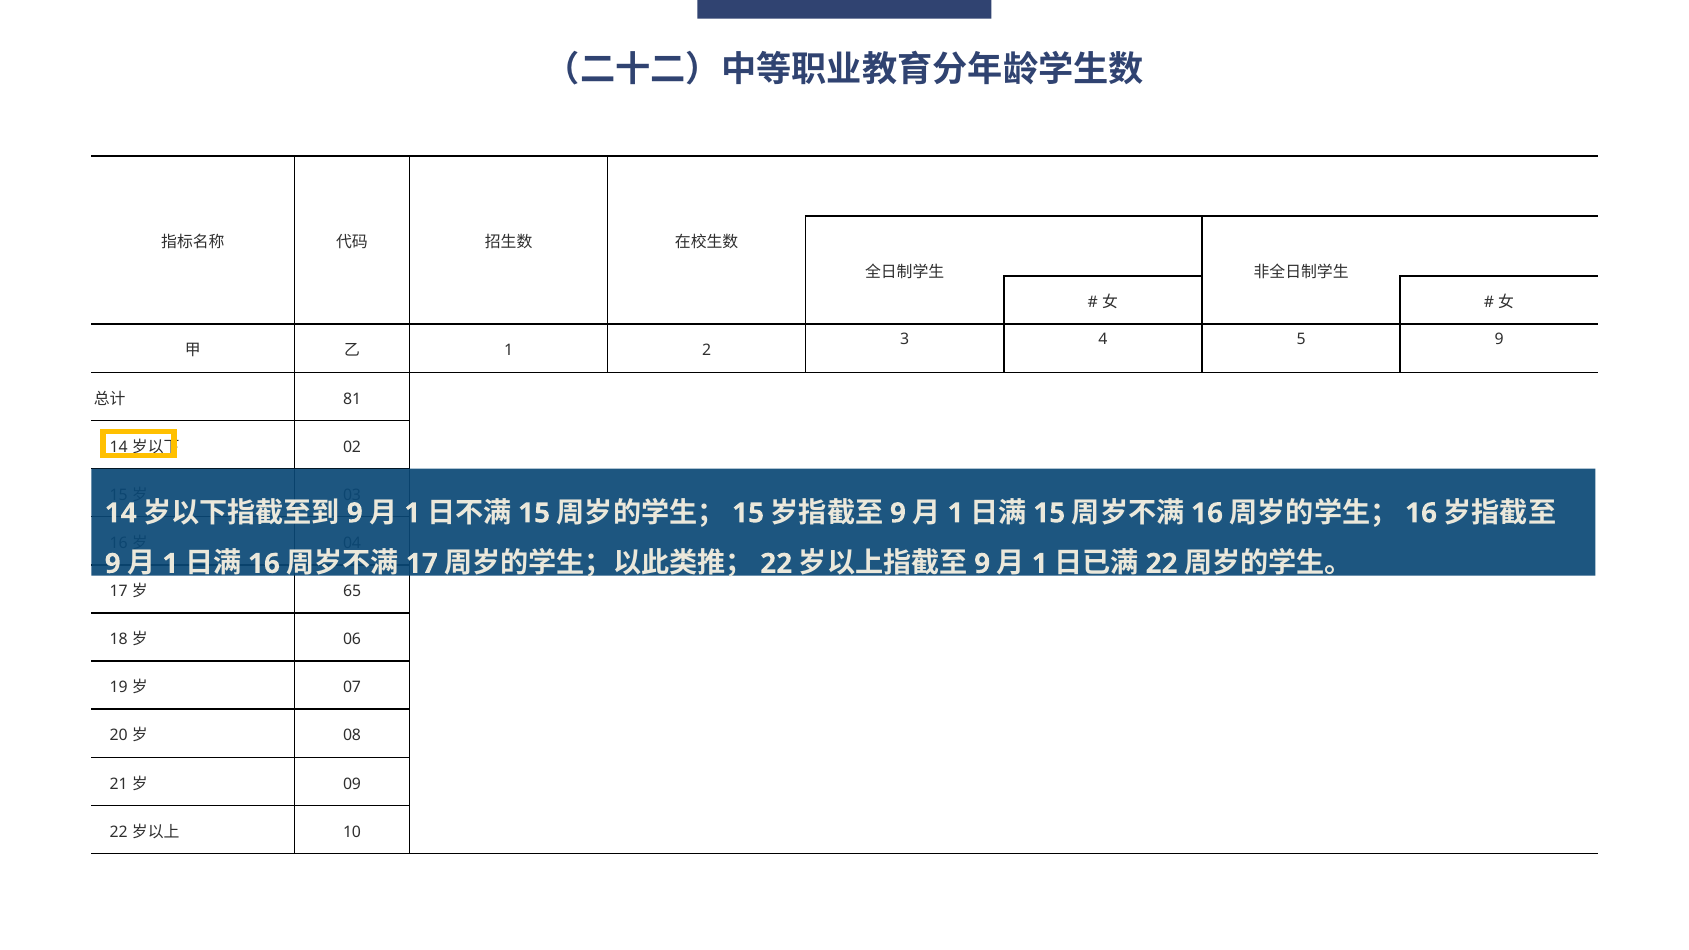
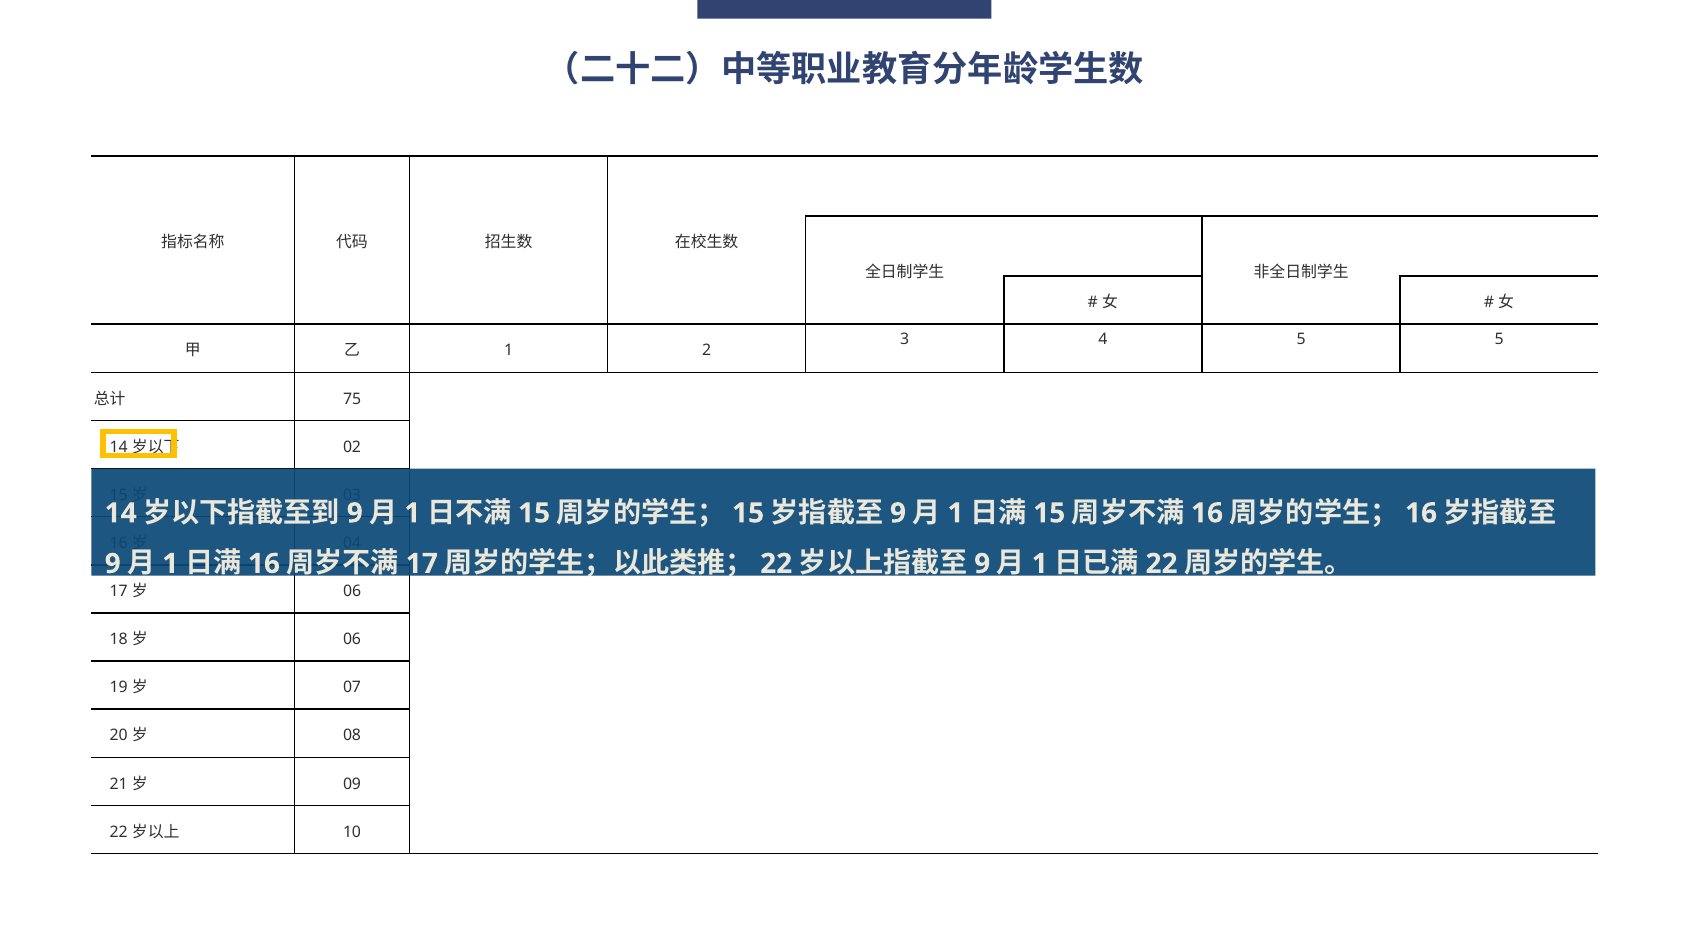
5 9: 9 -> 5 (1499, 339)
81: 81 -> 75 (352, 399)
65: 65 -> 06 (352, 591)
